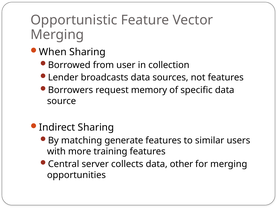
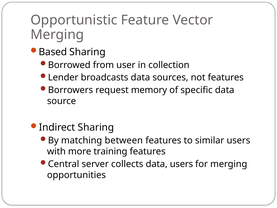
When: When -> Based (53, 52)
generate: generate -> between (124, 140)
data other: other -> users (181, 164)
